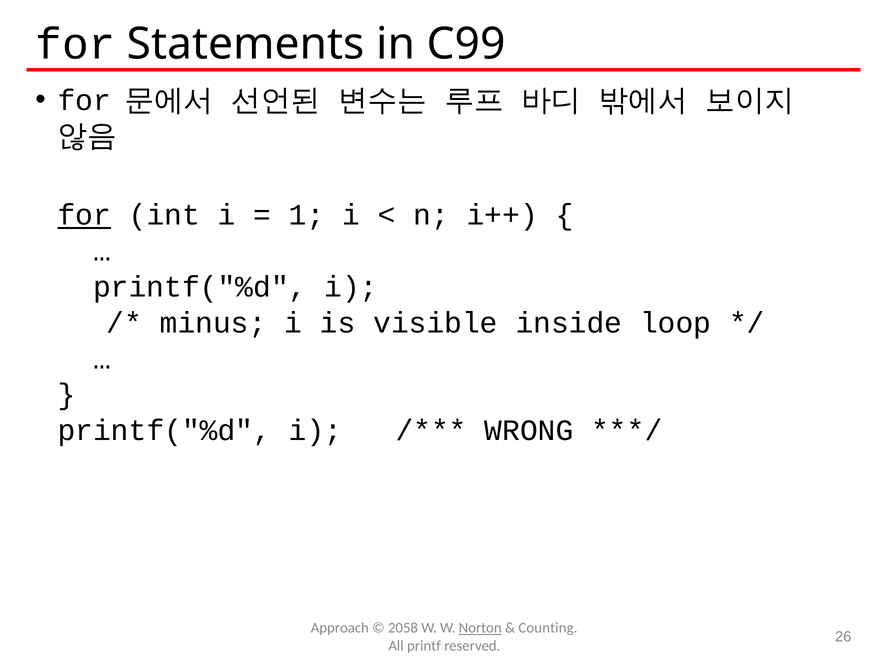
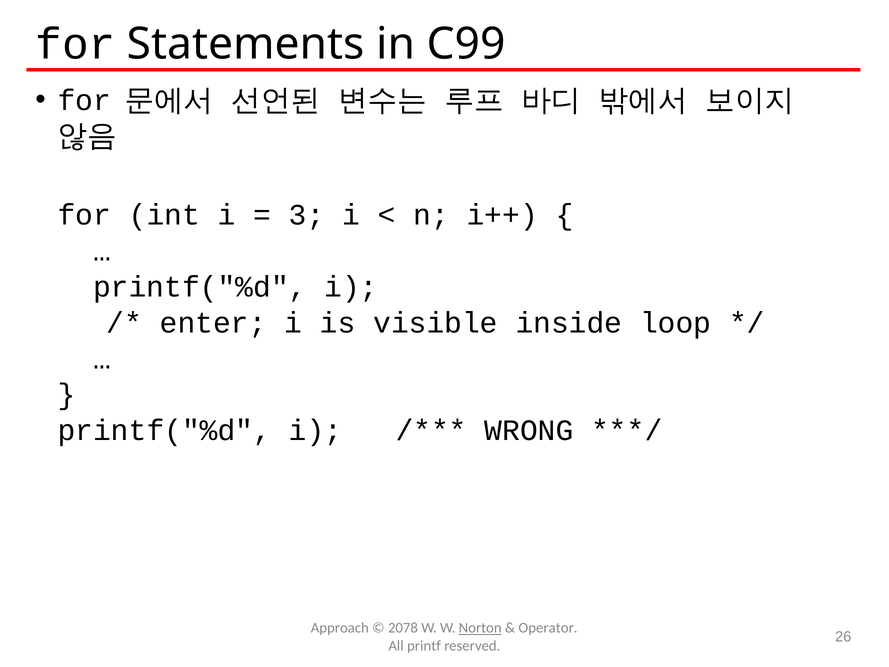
for underline: present -> none (84, 215)
1: 1 -> 3 (307, 215)
minus: minus -> enter (213, 323)
2058: 2058 -> 2078 (403, 628)
Counting: Counting -> Operator (548, 628)
